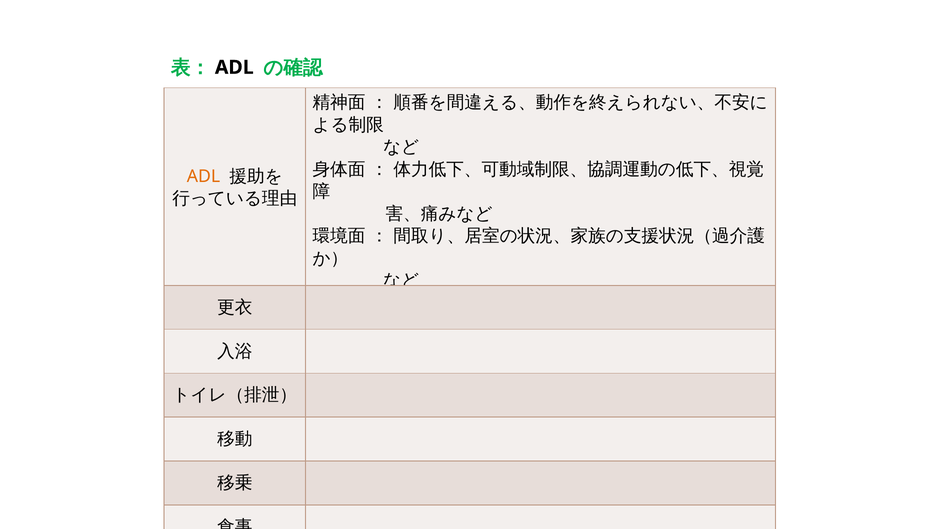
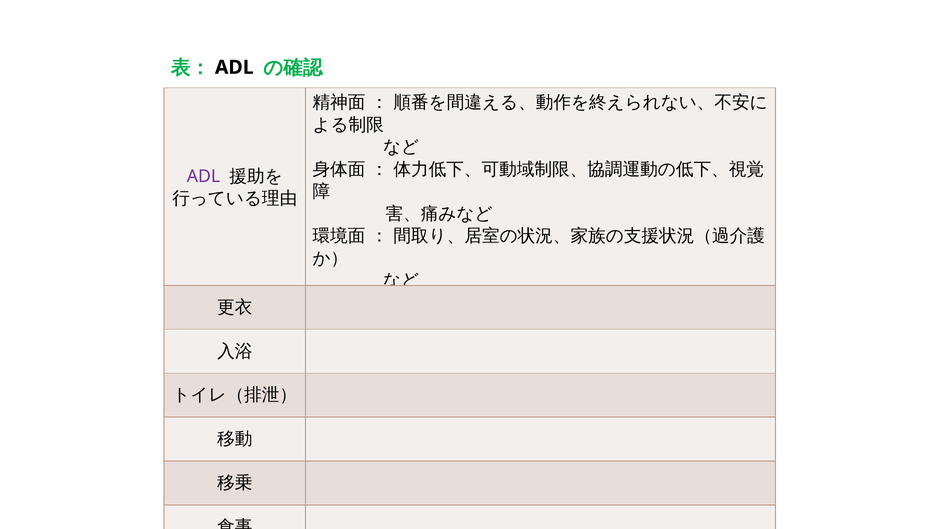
ADL colour: orange -> purple (203, 176)
